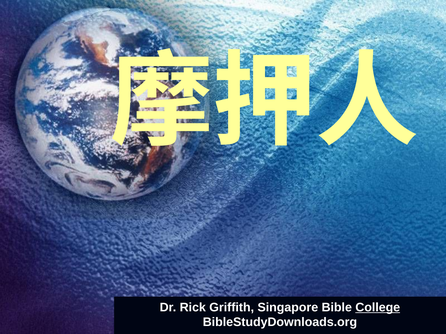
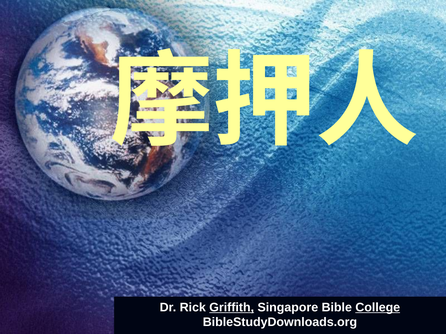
Griffith underline: none -> present (232, 308)
